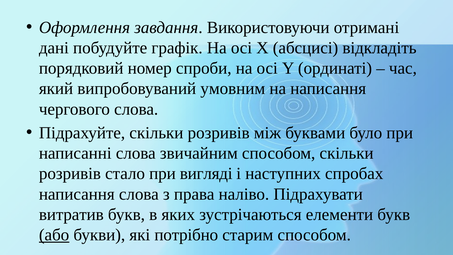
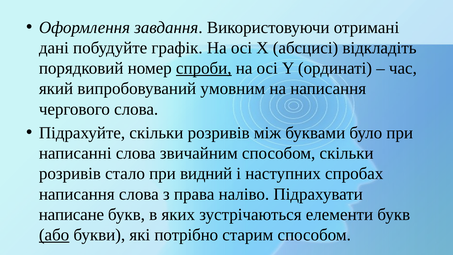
спроби underline: none -> present (204, 68)
вигляді: вигляді -> видний (206, 174)
витратив: витратив -> написане (71, 214)
